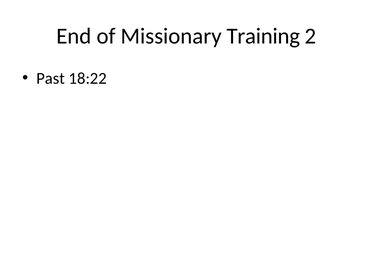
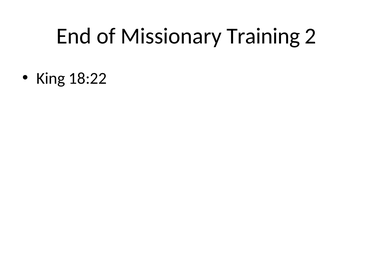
Past: Past -> King (51, 78)
